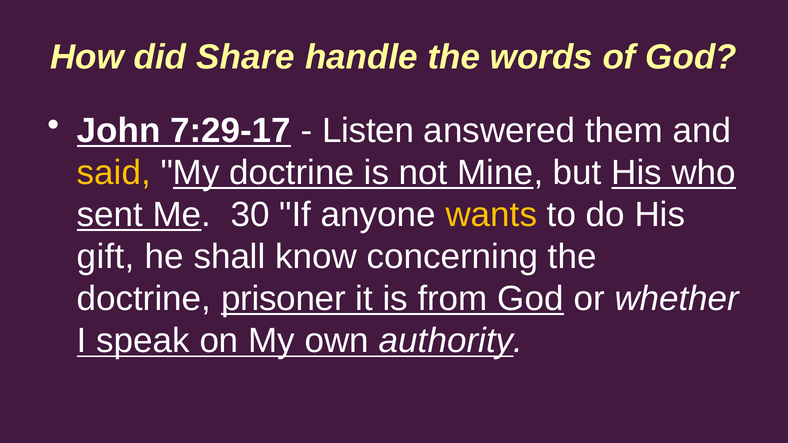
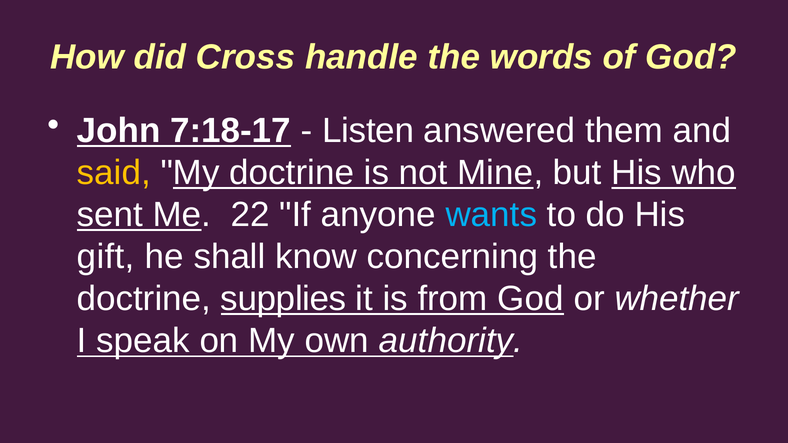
Share: Share -> Cross (246, 57)
7:29-17: 7:29-17 -> 7:18-17 (230, 131)
30: 30 -> 22 (250, 215)
wants colour: yellow -> light blue (491, 215)
prisoner: prisoner -> supplies (283, 299)
